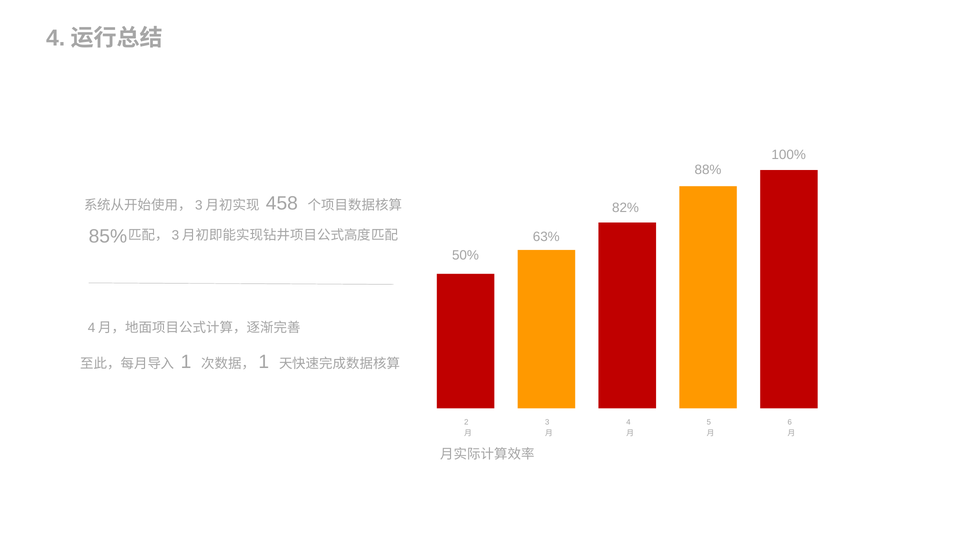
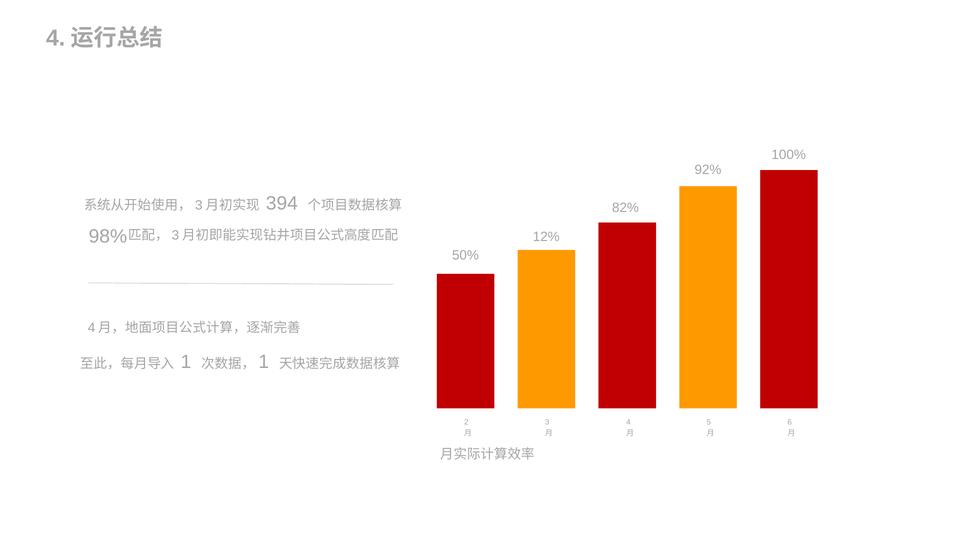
88%: 88% -> 92% (708, 170)
458: 458 -> 394 (282, 204)
85%: 85% -> 98% (108, 236)
63%: 63% -> 12% (546, 237)
